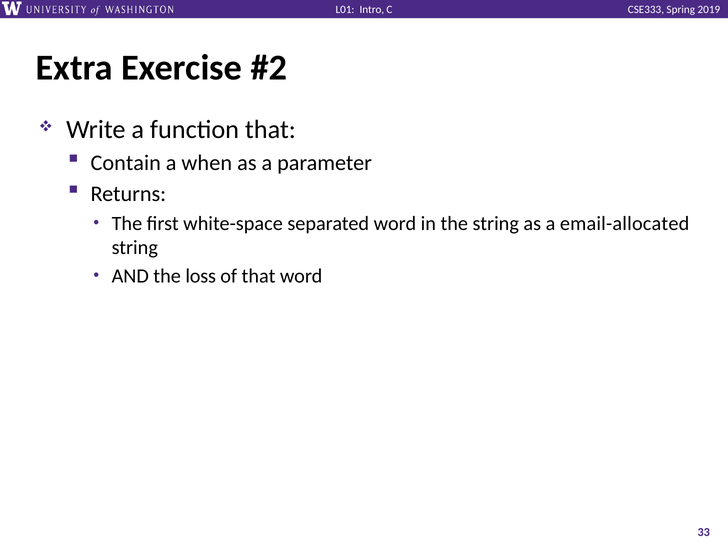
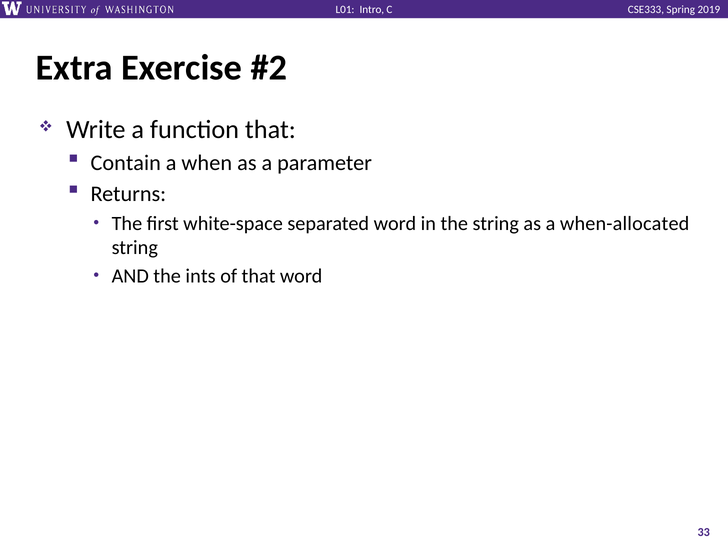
email-allocated: email-allocated -> when-allocated (625, 223)
loss: loss -> ints (201, 276)
